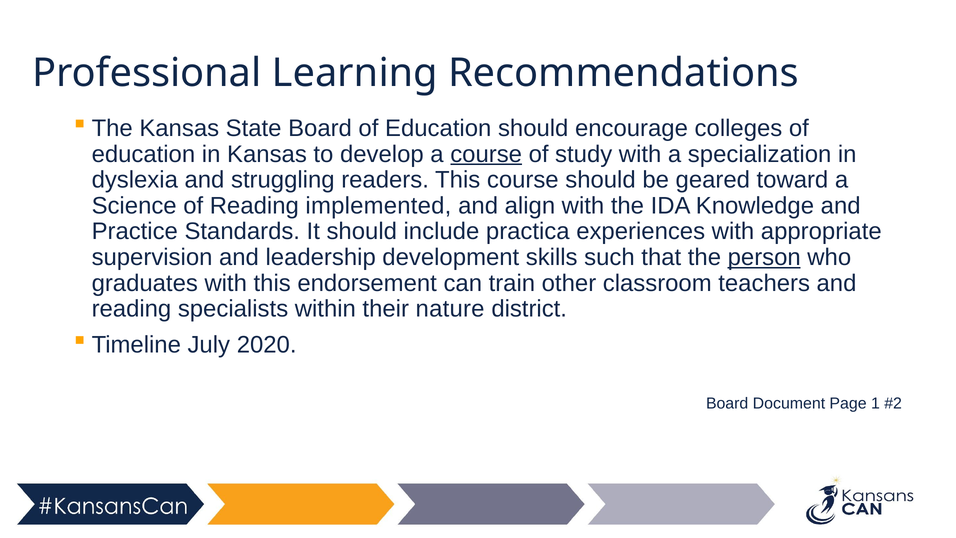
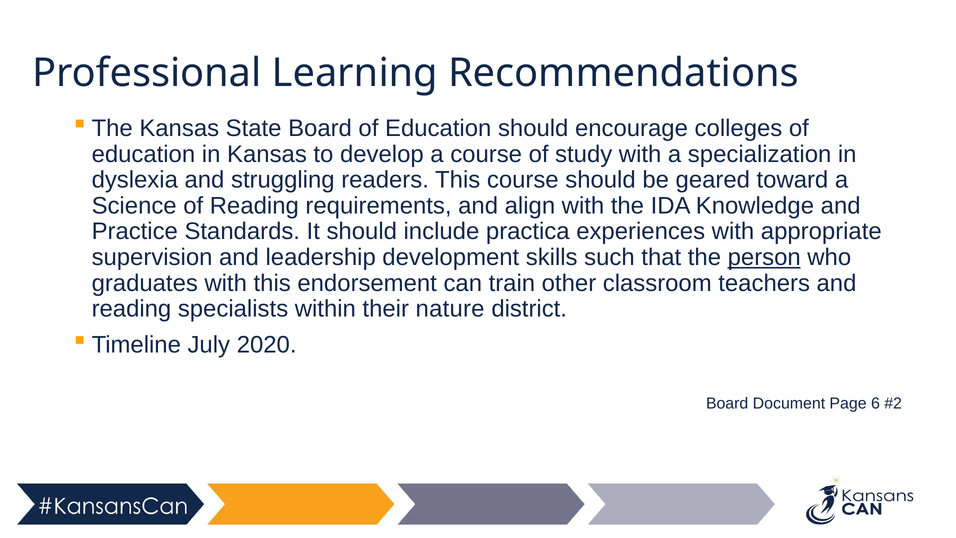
course underline: present -> none (486, 154)
implemented: implemented -> requirements (379, 206)
1: 1 -> 6 (875, 403)
